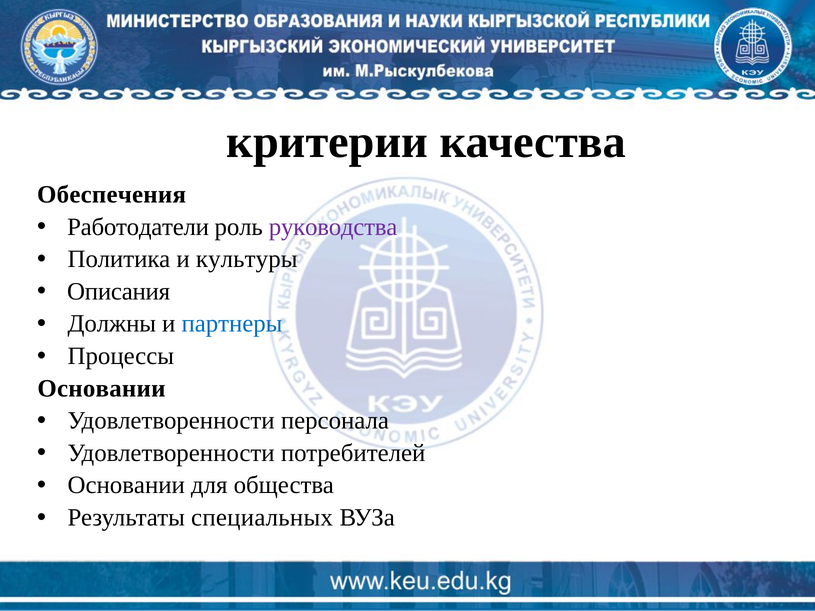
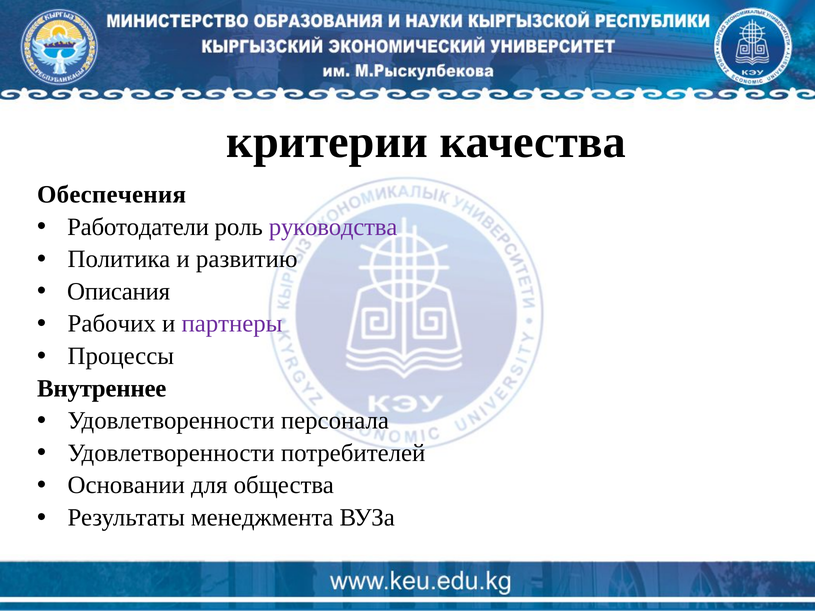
культуры: культуры -> развитию (247, 259)
Должны: Должны -> Рабочих (112, 324)
партнеры colour: blue -> purple (232, 324)
Основании: Основании -> Внутреннее (102, 389)
специальных: специальных -> менеджмента (262, 518)
